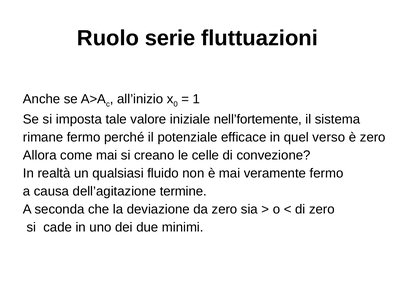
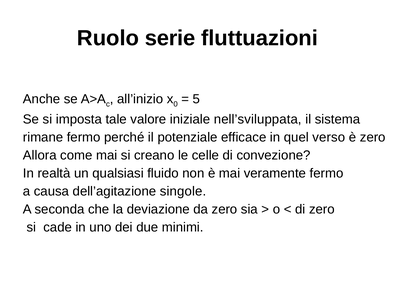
1: 1 -> 5 (196, 99)
nell’fortemente: nell’fortemente -> nell’sviluppata (258, 119)
termine: termine -> singole (183, 191)
